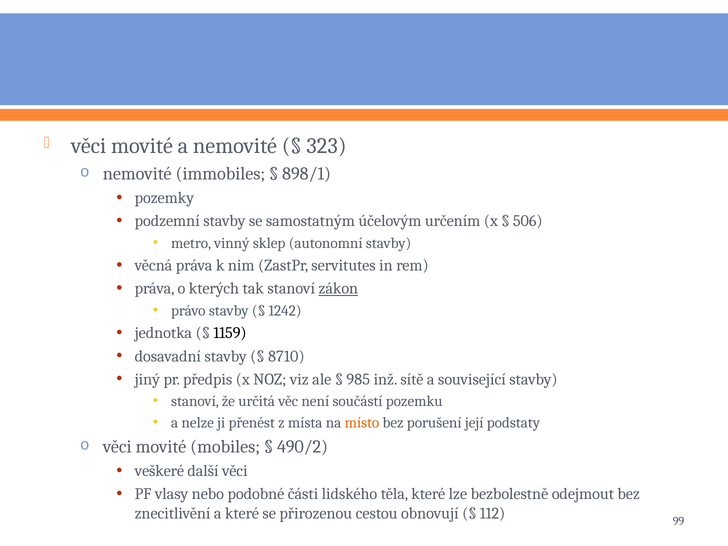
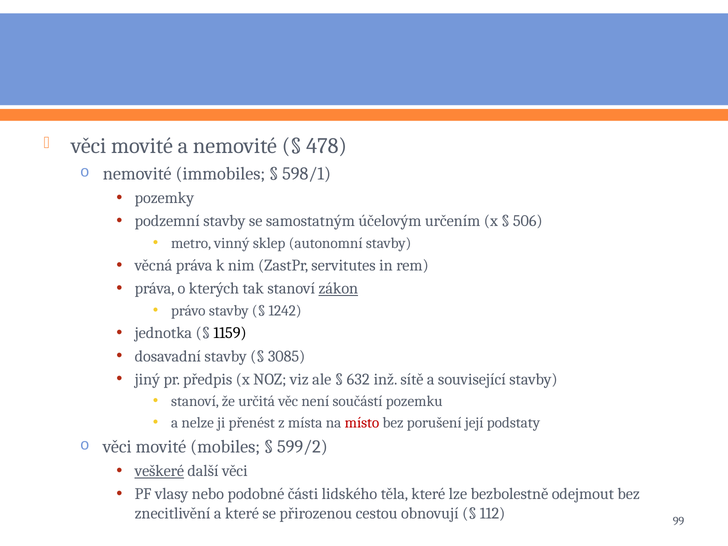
323: 323 -> 478 (327, 146)
898/1: 898/1 -> 598/1 (307, 174)
8710: 8710 -> 3085 (287, 356)
985: 985 -> 632 (358, 379)
místo colour: orange -> red (362, 423)
490/2: 490/2 -> 599/2 (302, 447)
veškeré underline: none -> present (159, 471)
